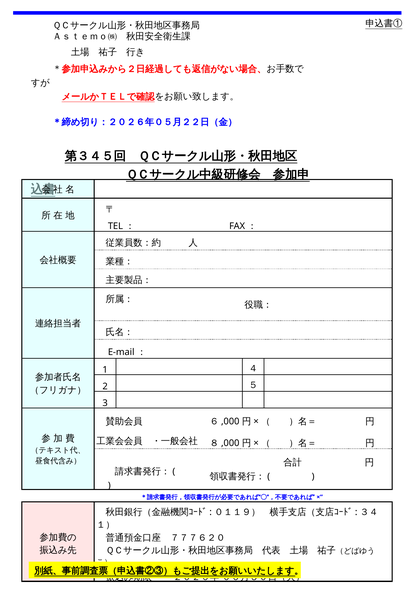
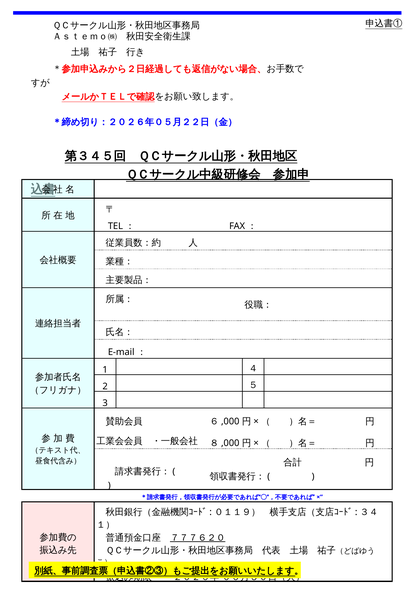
７７７６２０ underline: none -> present (198, 537)
